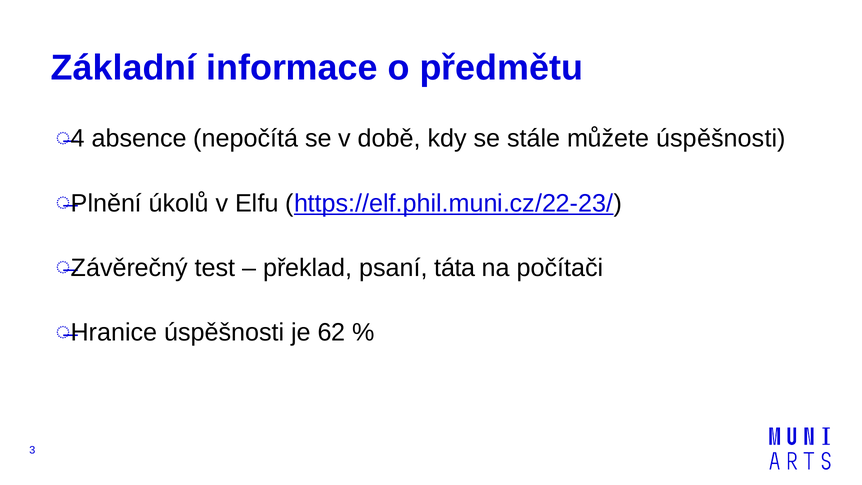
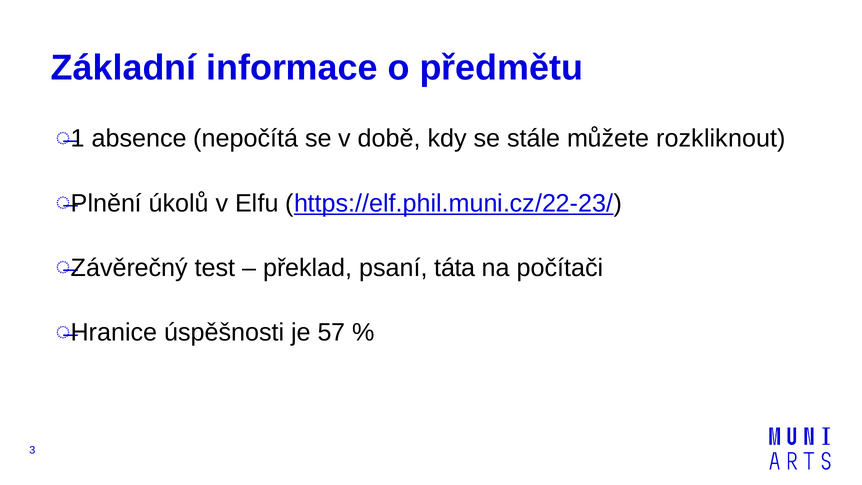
4: 4 -> 1 (78, 139)
můžete úspěšnosti: úspěšnosti -> rozkliknout (721, 139)
62: 62 -> 57 (332, 333)
